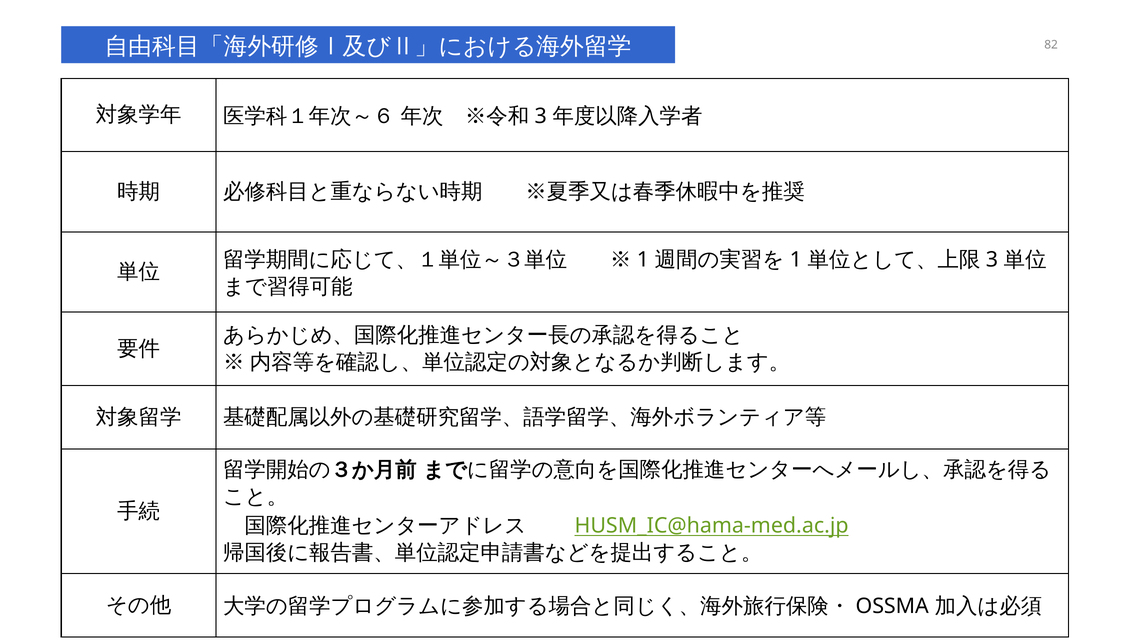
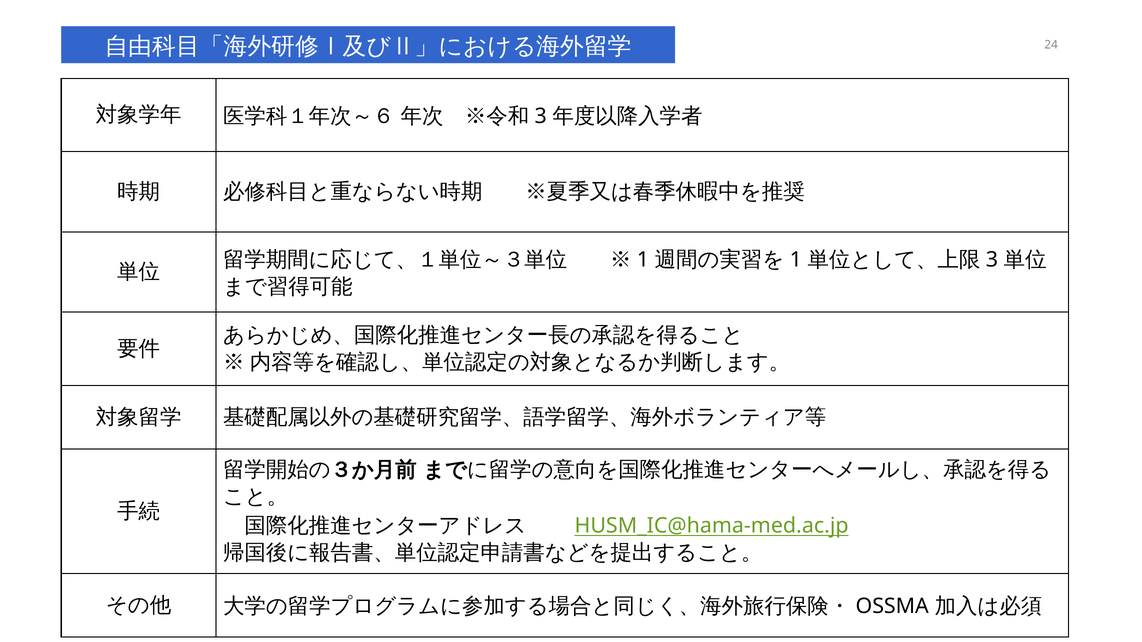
82: 82 -> 24 (1051, 45)
